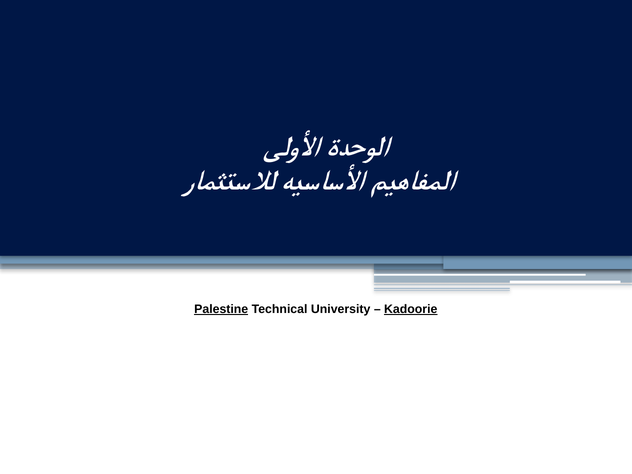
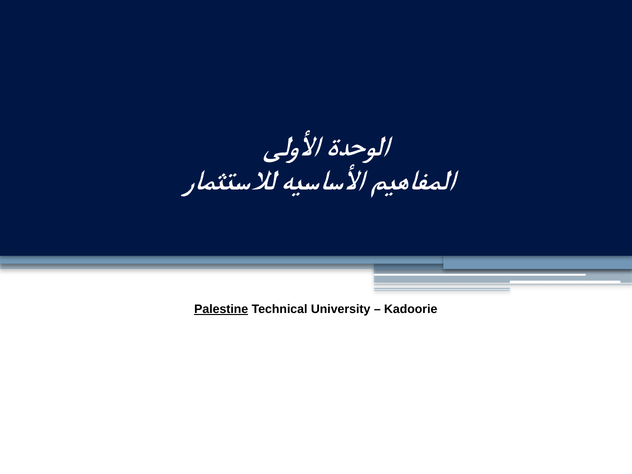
Kadoorie underline: present -> none (411, 309)
